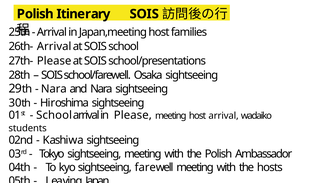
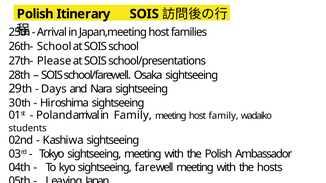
26th- Arrival: Arrival -> School (54, 47)
Nara: Nara -> Days (54, 89)
School: School -> Poland (54, 115)
in Please: Please -> Family (133, 115)
host arrival: arrival -> family (224, 116)
